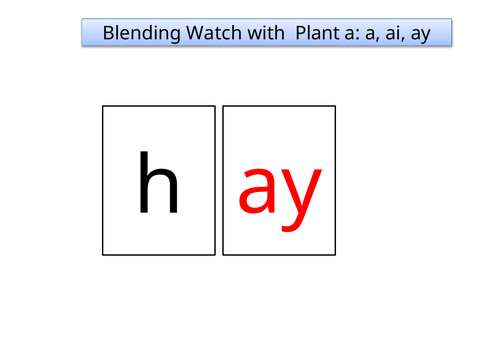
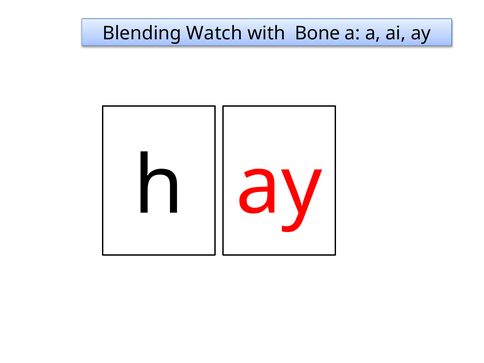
Plant: Plant -> Bone (318, 33)
